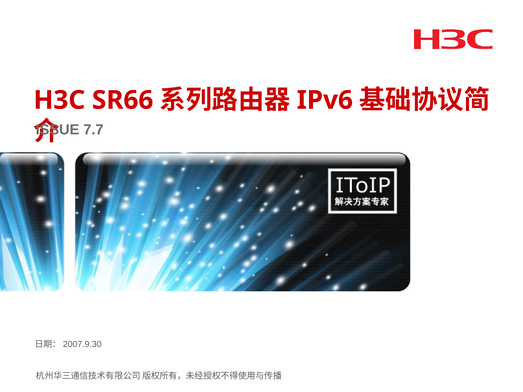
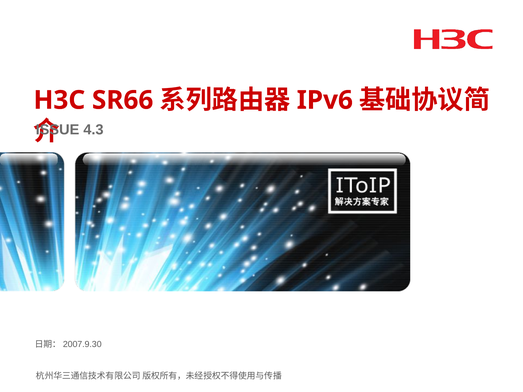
7.7: 7.7 -> 4.3 (93, 130)
